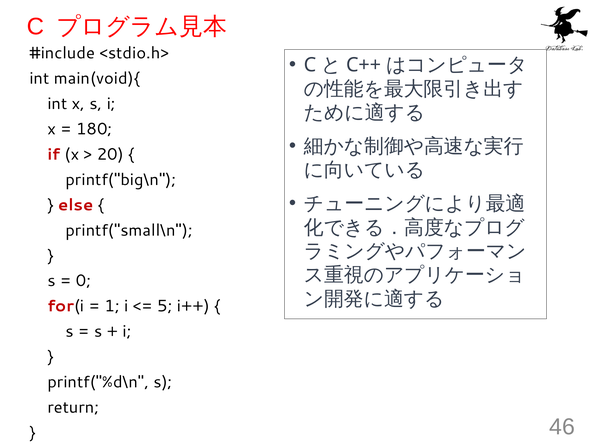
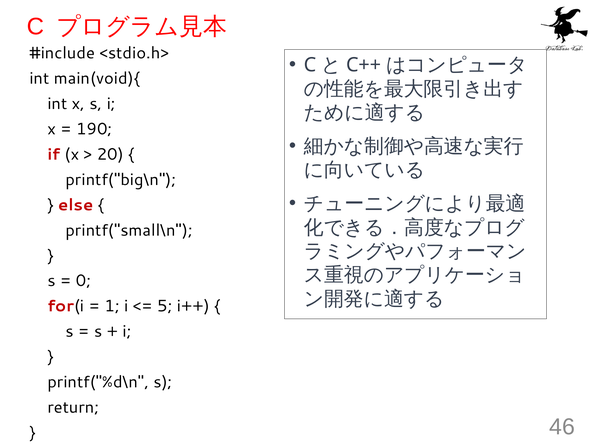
180: 180 -> 190 (94, 129)
